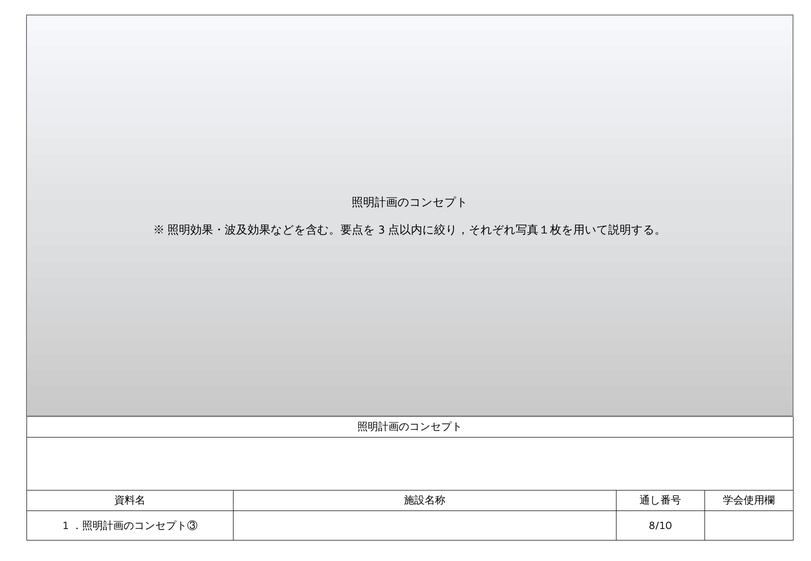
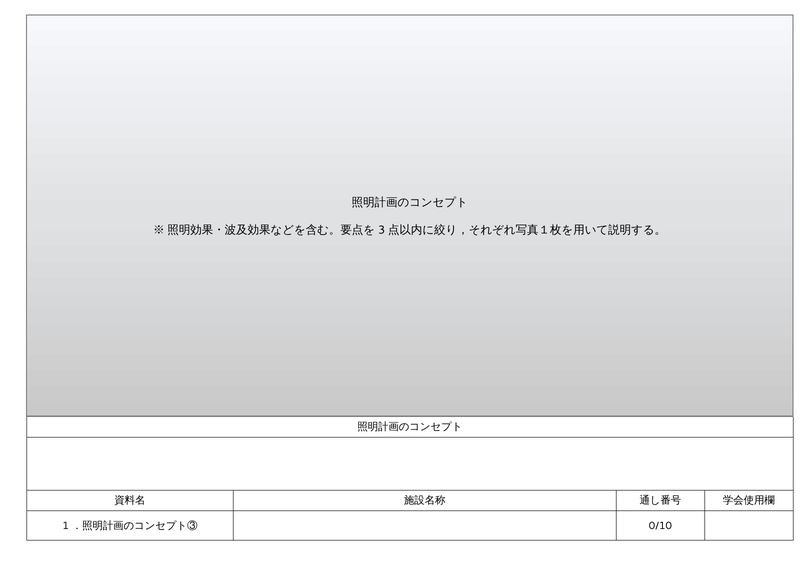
8/10: 8/10 -> 0/10 (660, 526)
